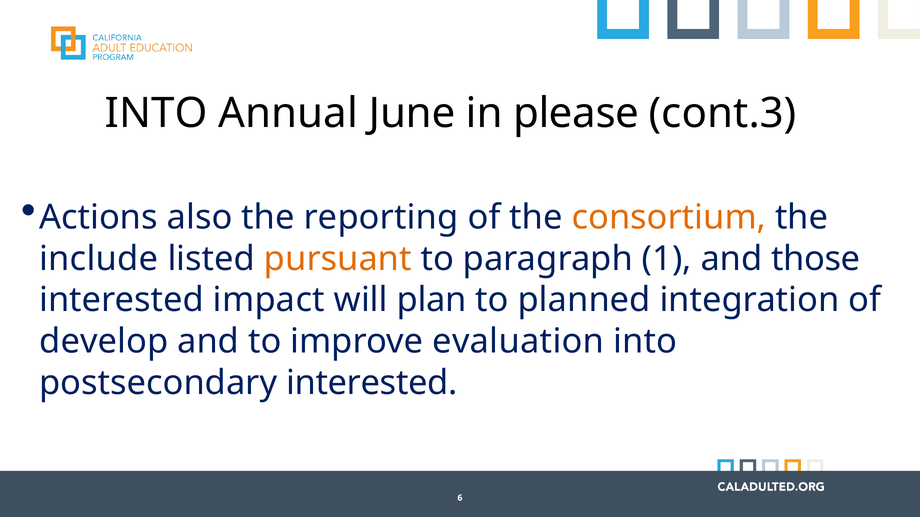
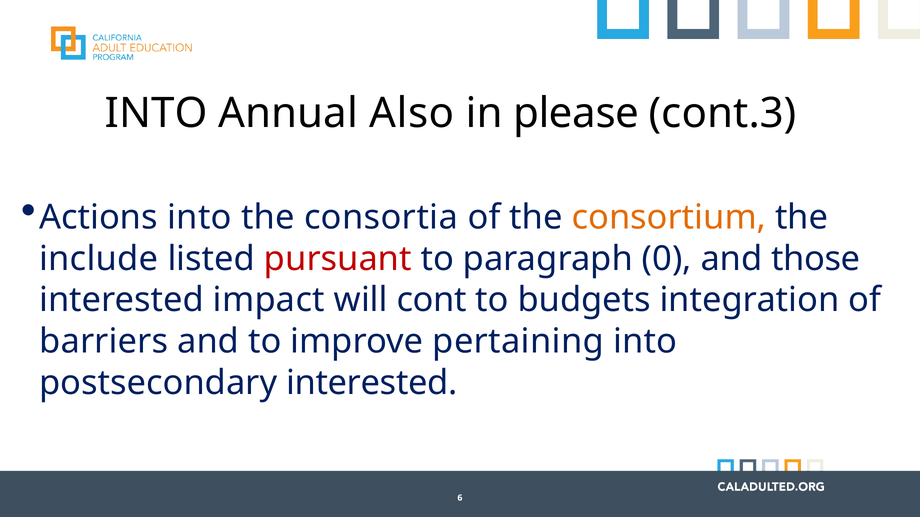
June: June -> Also (412, 113)
Actions also: also -> into (199, 218)
reporting: reporting -> consortia (381, 218)
pursuant colour: orange -> red (338, 259)
1: 1 -> 0 (667, 259)
plan: plan -> cont (432, 300)
planned: planned -> budgets (584, 300)
develop: develop -> barriers (104, 342)
evaluation: evaluation -> pertaining (518, 342)
